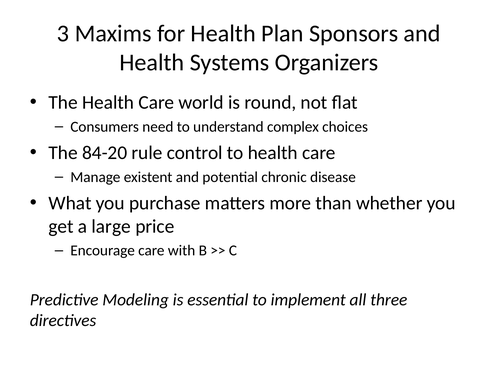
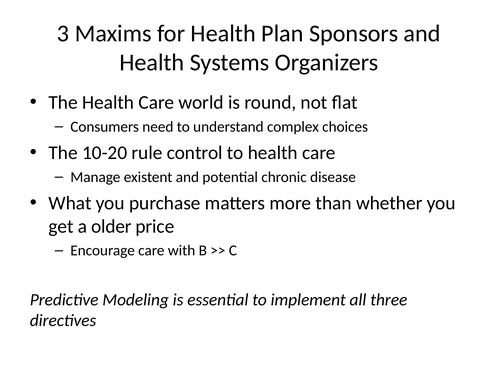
84-20: 84-20 -> 10-20 (105, 153)
large: large -> older (111, 227)
